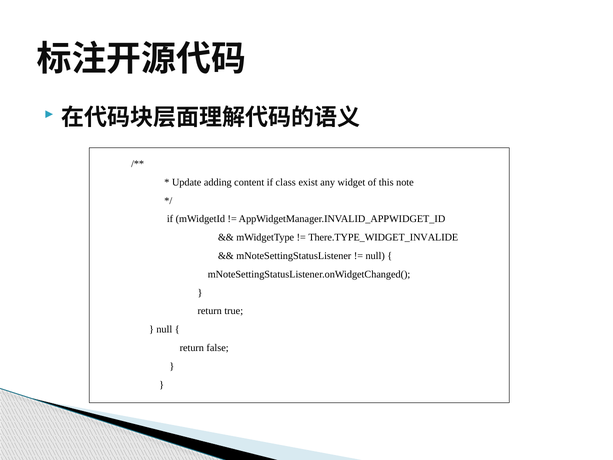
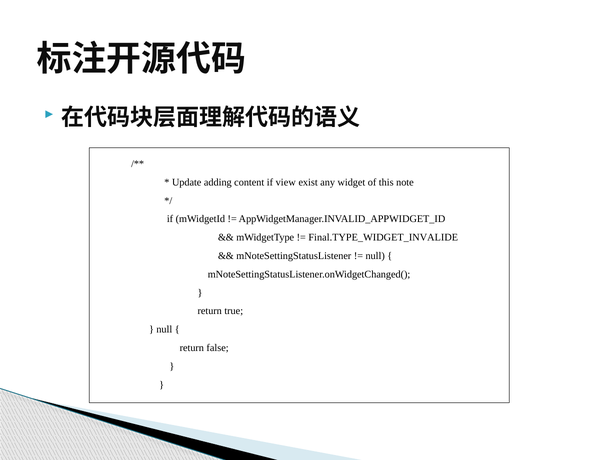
class: class -> view (286, 182)
There.TYPE_WIDGET_INVALIDE: There.TYPE_WIDGET_INVALIDE -> Final.TYPE_WIDGET_INVALIDE (383, 237)
